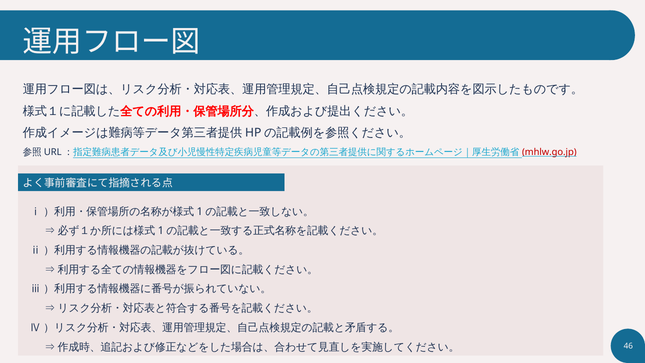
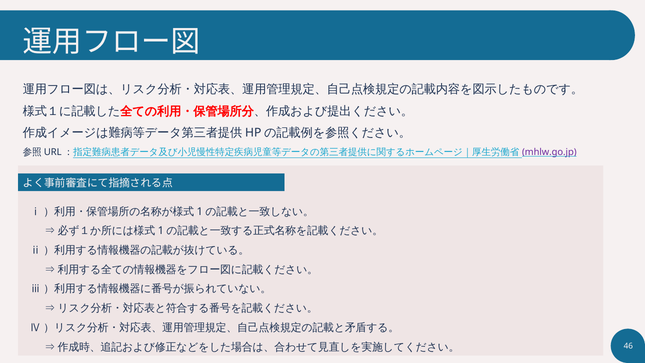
mhlw.go.jp colour: red -> purple (549, 152)
